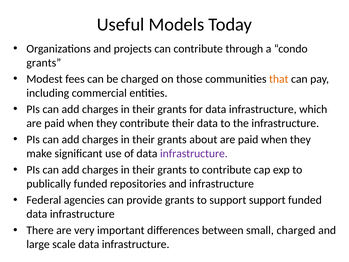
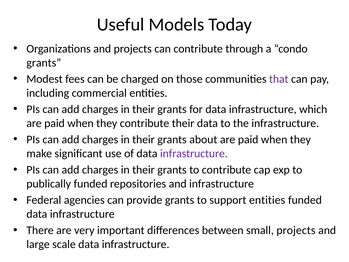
that colour: orange -> purple (279, 79)
support support: support -> entities (267, 200)
small charged: charged -> projects (296, 230)
